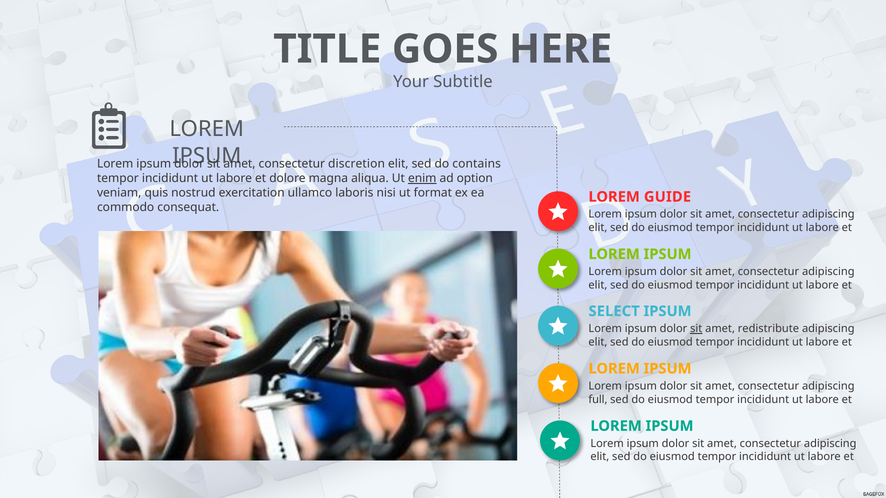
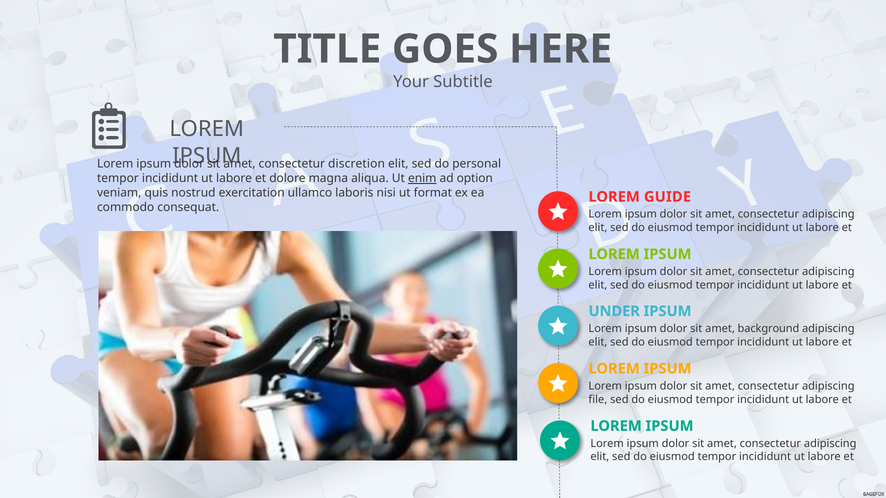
contains: contains -> personal (477, 164)
SELECT: SELECT -> UNDER (614, 311)
sit underline: present -> none (696, 329)
redistribute: redistribute -> background (768, 329)
full: full -> file (598, 400)
